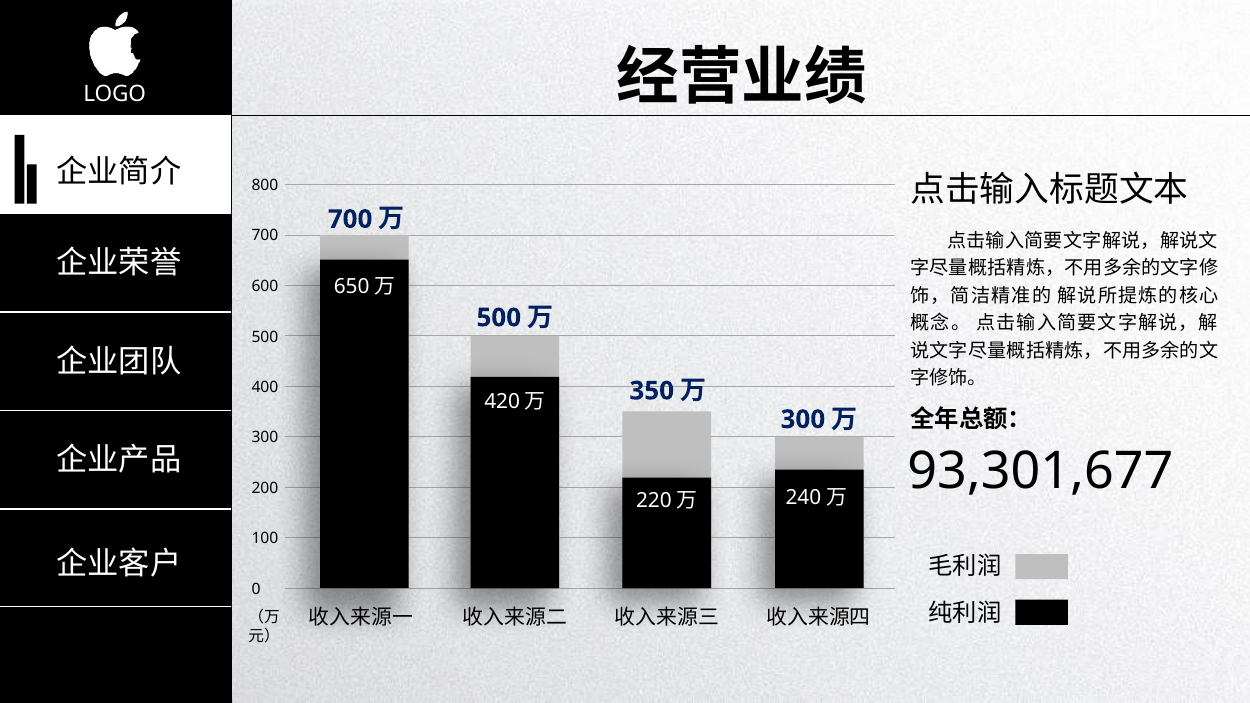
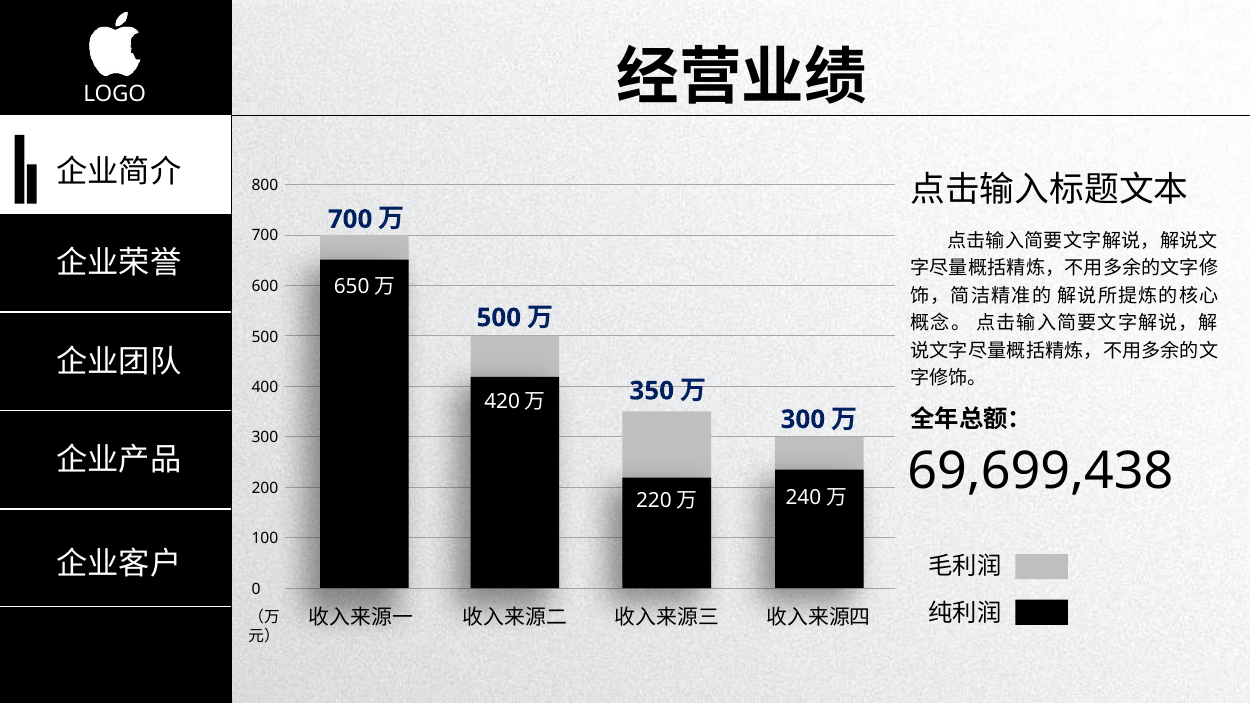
93,301,677: 93,301,677 -> 69,699,438 (1040, 471)
